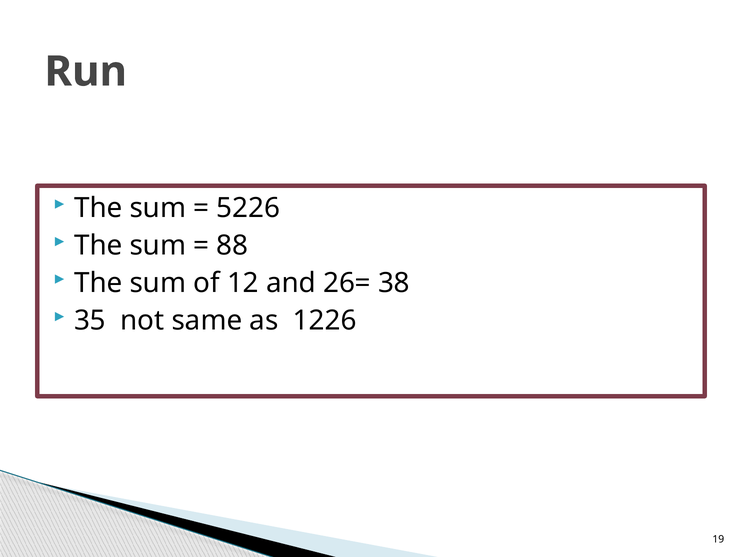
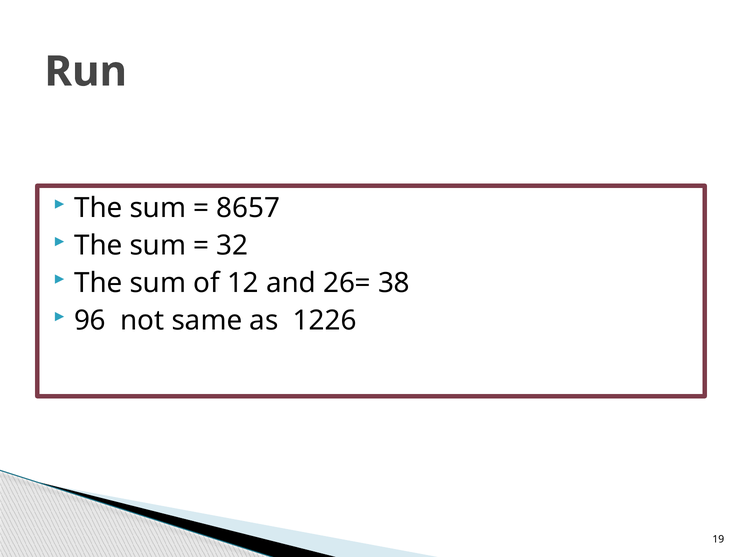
5226: 5226 -> 8657 (248, 208)
88: 88 -> 32 (232, 245)
35: 35 -> 96 (90, 320)
